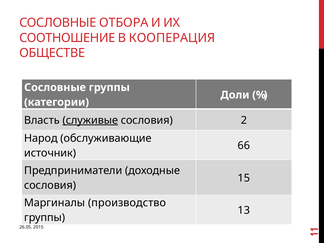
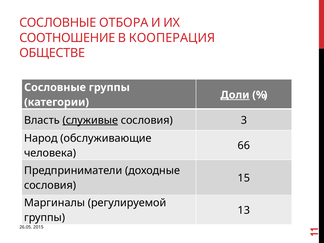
Доли underline: none -> present (235, 95)
2: 2 -> 3 (244, 120)
источник: источник -> человека (50, 153)
производство: производство -> регулируемой (127, 203)
